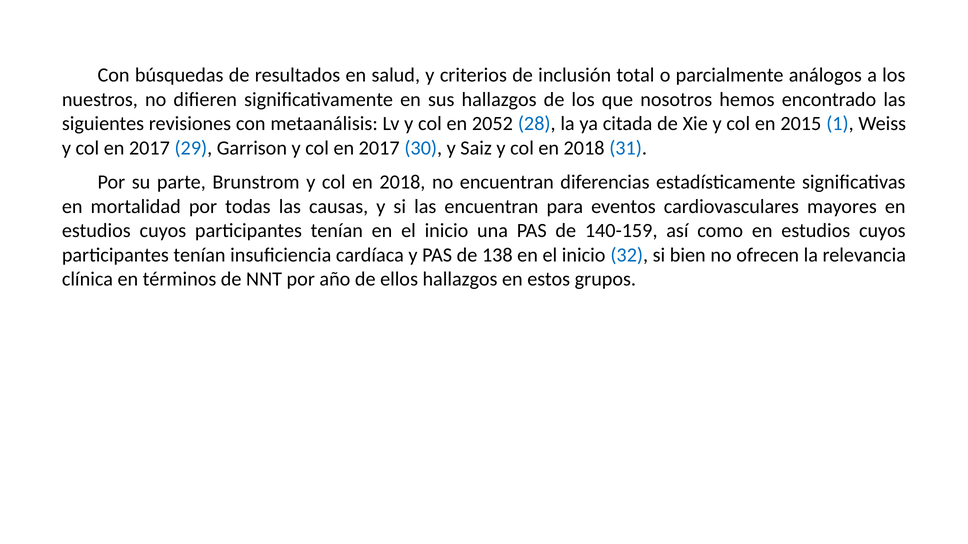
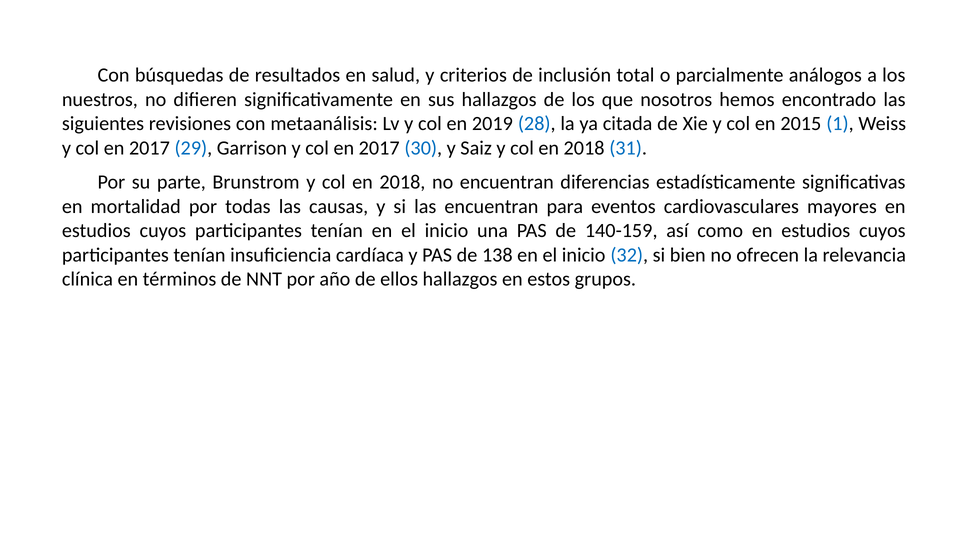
2052: 2052 -> 2019 (492, 124)
